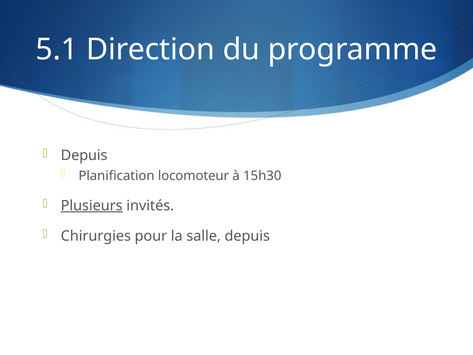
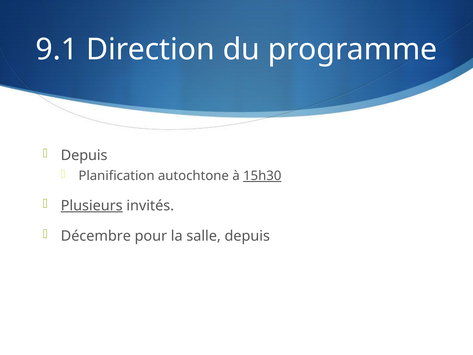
5.1: 5.1 -> 9.1 (57, 50)
locomoteur: locomoteur -> autochtone (193, 176)
15h30 underline: none -> present (262, 176)
Chirurgies: Chirurgies -> Décembre (96, 236)
